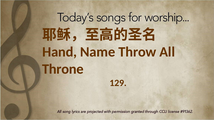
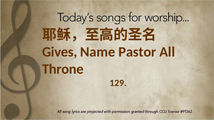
Hand: Hand -> Gives (60, 52)
Throw: Throw -> Pastor (137, 52)
